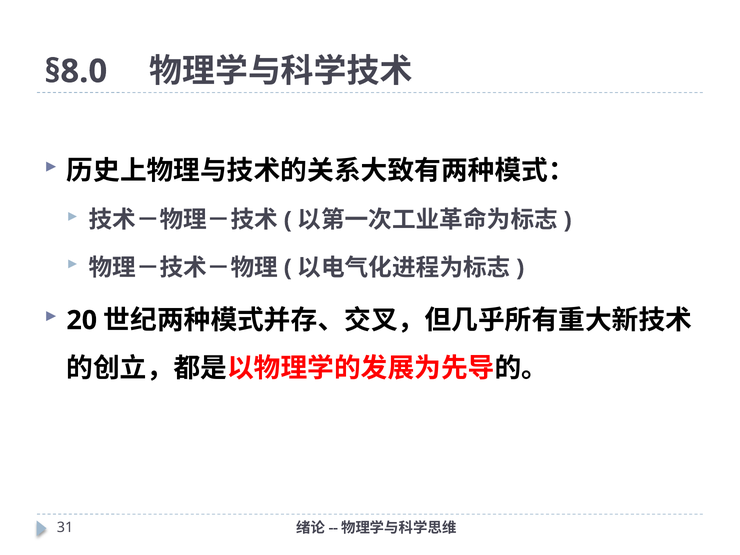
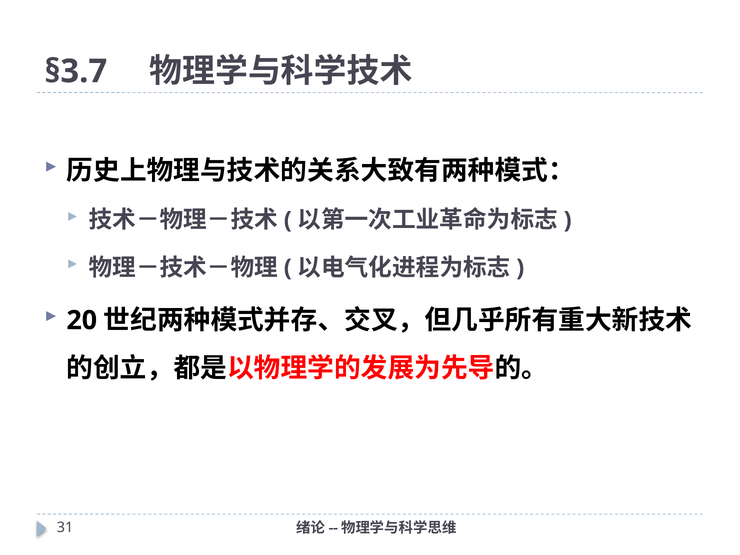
§8.0: §8.0 -> §3.7 (76, 71)
